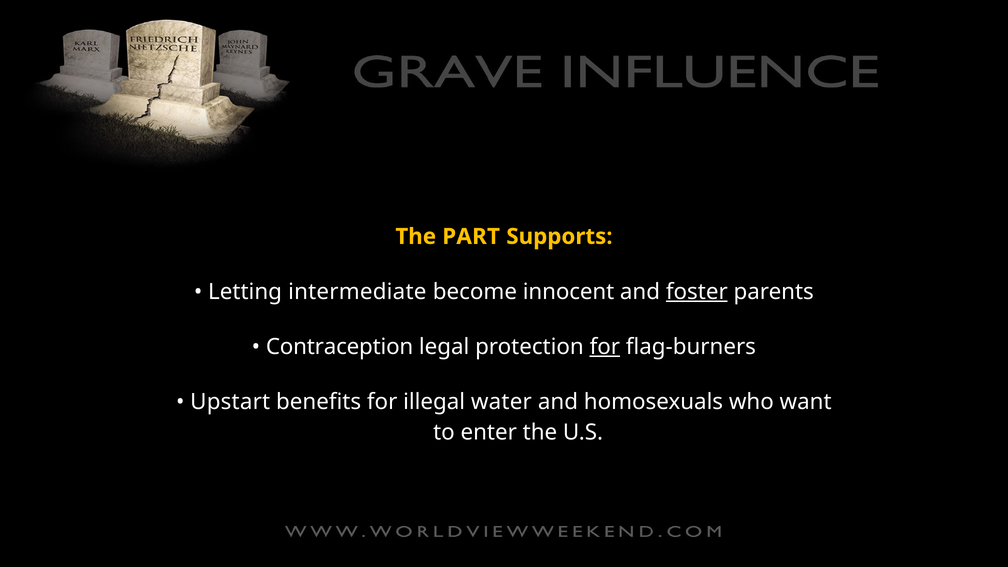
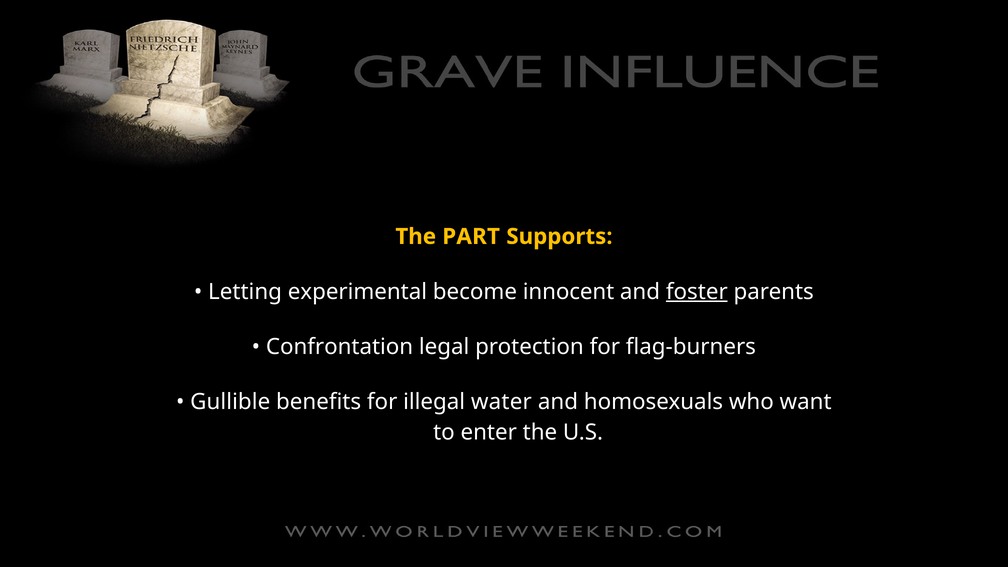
intermediate: intermediate -> experimental (357, 292)
Contraception: Contraception -> Confrontation (340, 347)
for underline: present -> none (605, 347)
Upstart: Upstart -> Gullible (230, 402)
